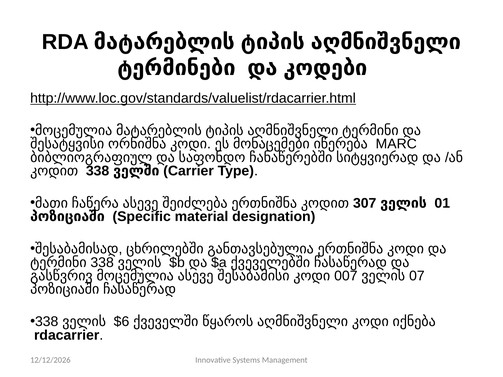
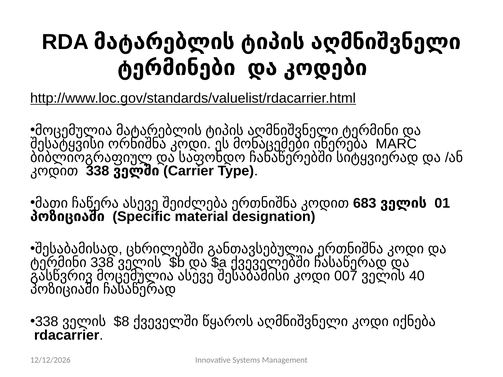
307: 307 -> 683 (365, 203)
07: 07 -> 40 (417, 276)
$6: $6 -> $8 (122, 322)
